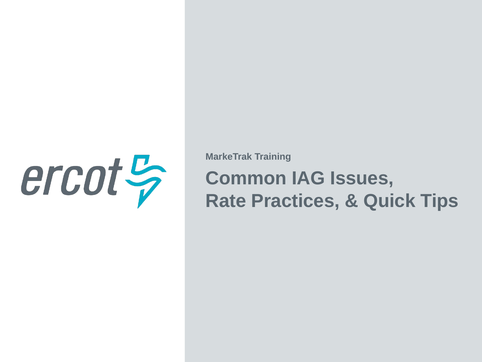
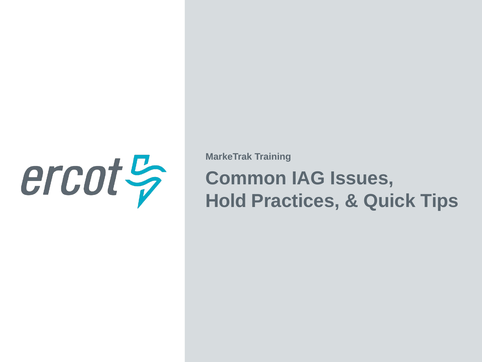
Rate: Rate -> Hold (226, 201)
